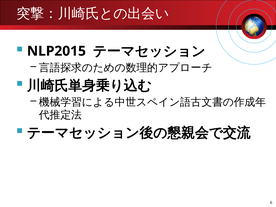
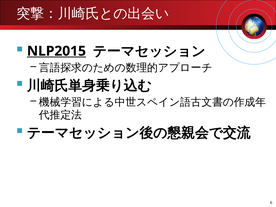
NLP2015 underline: none -> present (56, 51)
